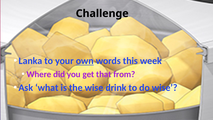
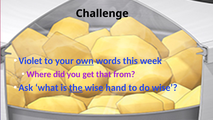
Lanka: Lanka -> Violet (30, 61)
the underline: none -> present (76, 88)
drink: drink -> hand (116, 88)
